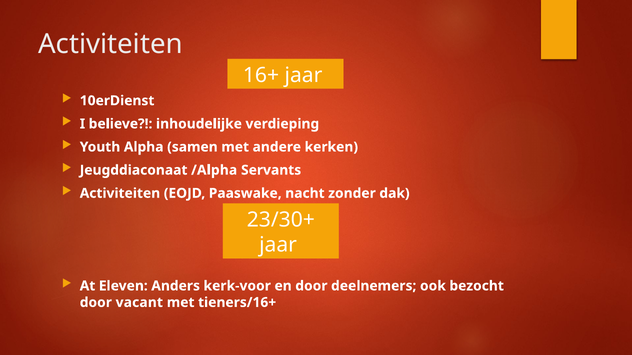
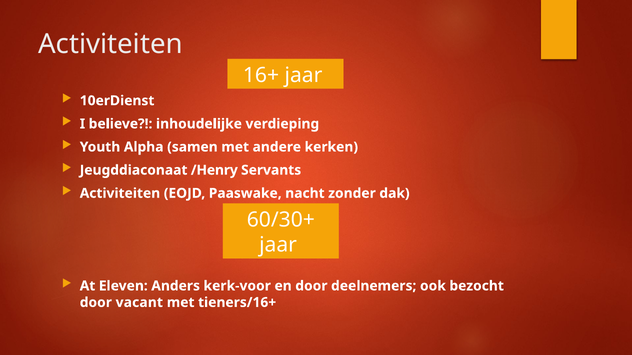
/Alpha: /Alpha -> /Henry (214, 170)
23/30+: 23/30+ -> 60/30+ (281, 220)
